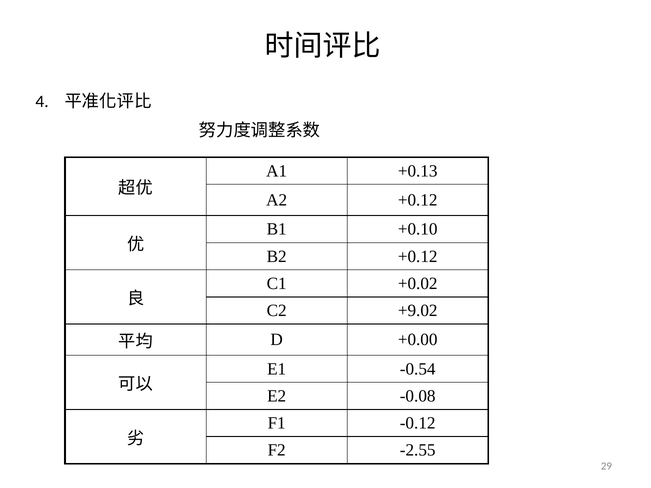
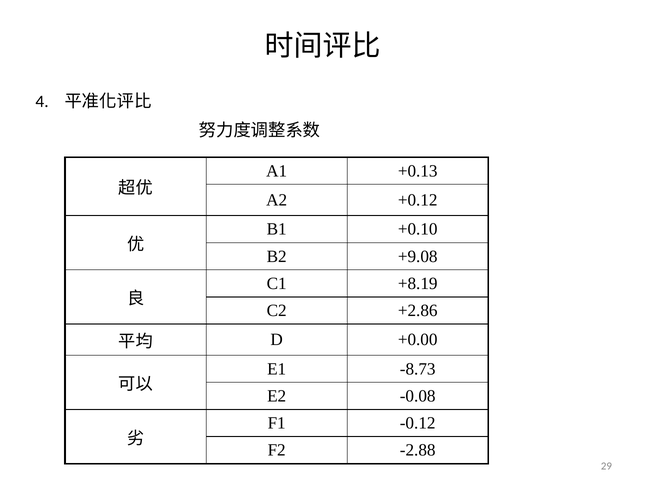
B2 +0.12: +0.12 -> +9.08 (418, 257)
+0.02: +0.02 -> +8.19 (418, 284)
+9.02: +9.02 -> +2.86 (418, 311)
-0.54: -0.54 -> -8.73 (418, 369)
-2.55: -2.55 -> -2.88 (418, 451)
